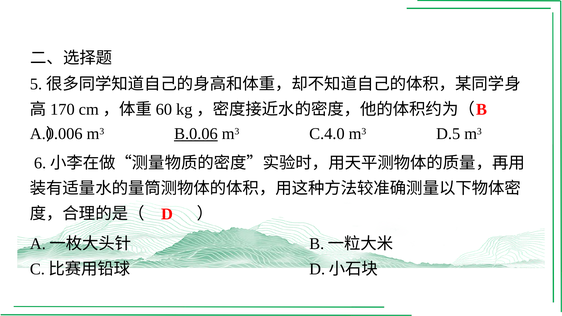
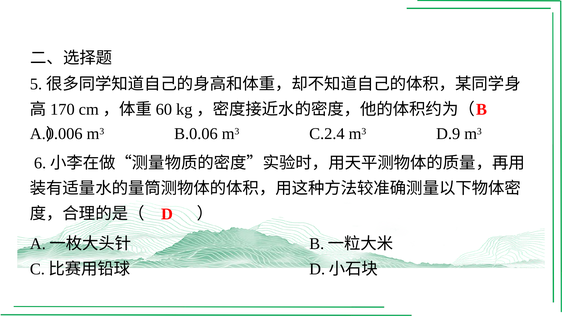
B.0.06 underline: present -> none (196, 134)
C.4.0: C.4.0 -> C.2.4 (327, 134)
D.5: D.5 -> D.9 (448, 134)
